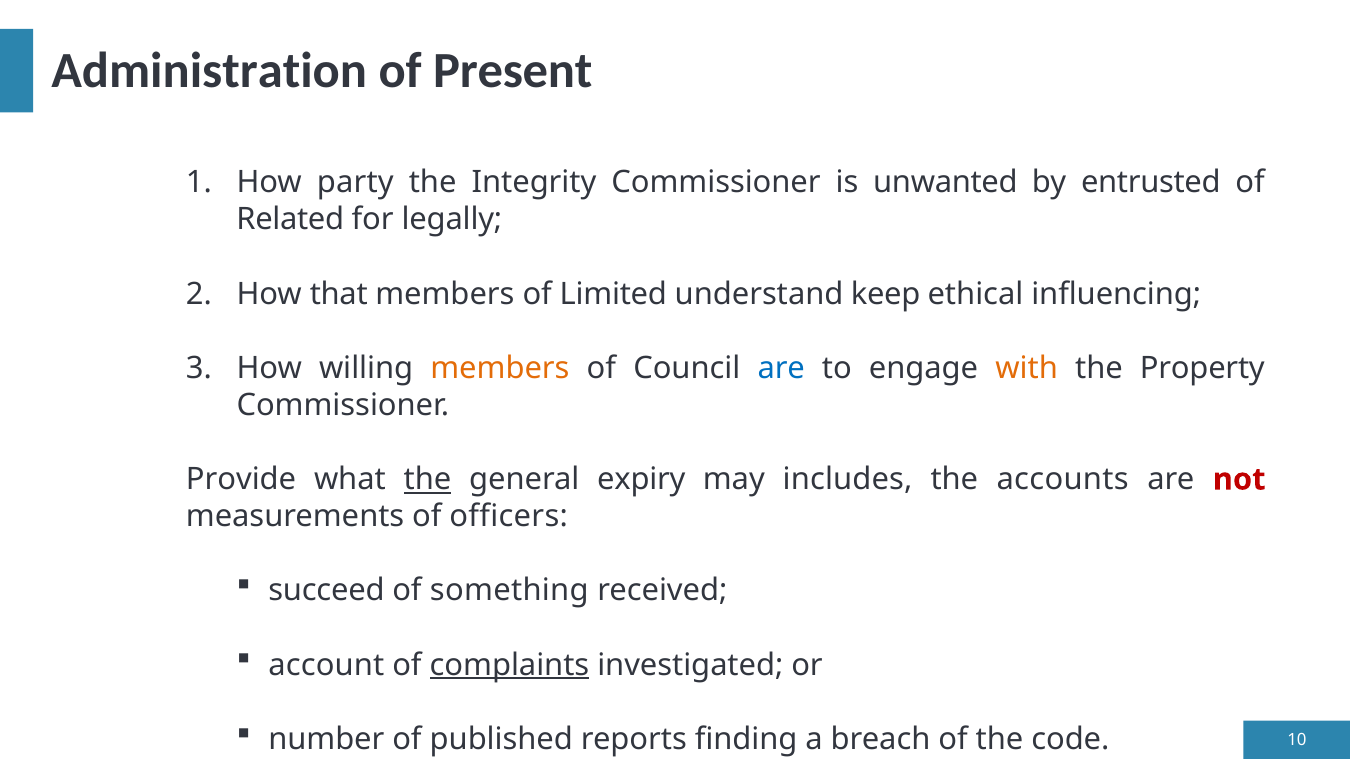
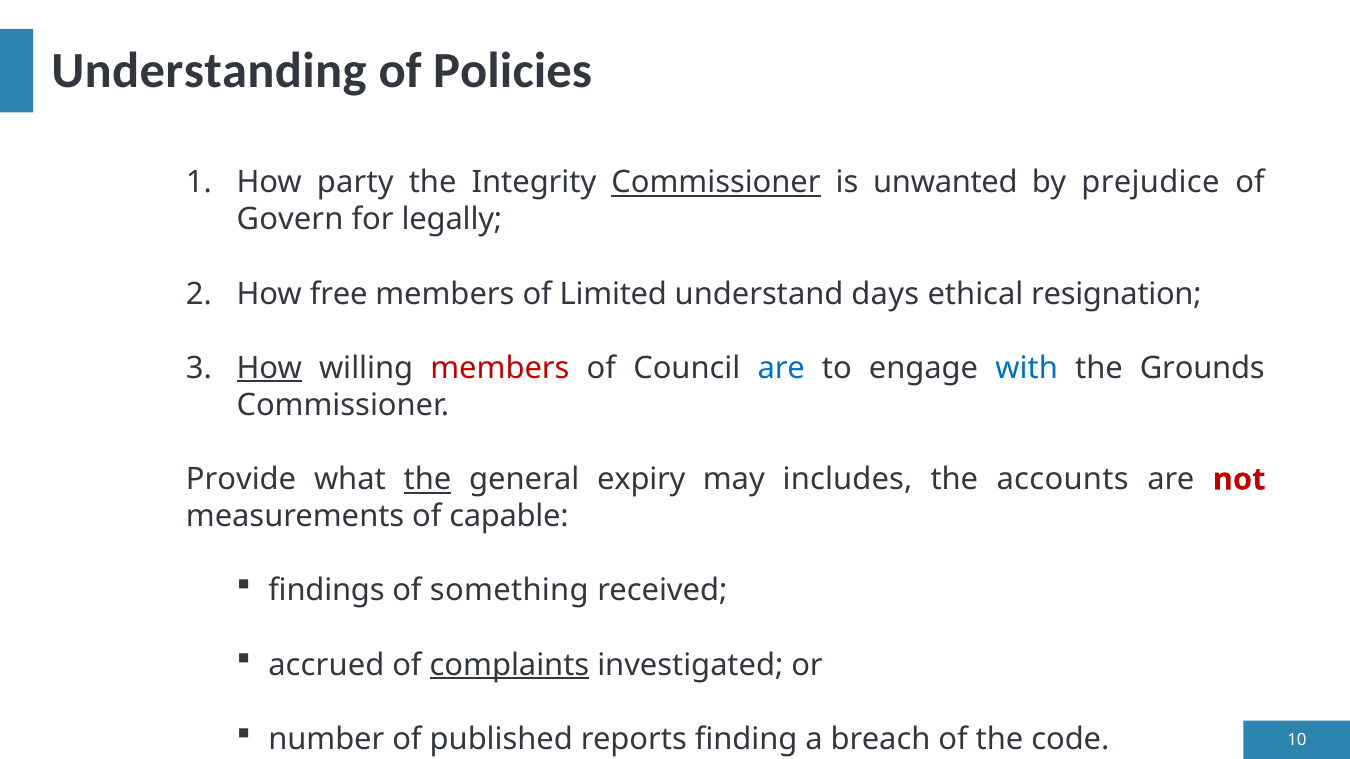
Administration: Administration -> Understanding (209, 70)
Present: Present -> Policies (513, 70)
Commissioner underline: none -> present (716, 183)
entrusted: entrusted -> prejudice (1151, 183)
Related: Related -> Govern (290, 220)
that: that -> free (339, 294)
keep: keep -> days (885, 294)
influencing: influencing -> resignation (1116, 294)
How underline: none -> present (269, 368)
members colour: orange -> red (500, 368)
with colour: orange -> blue (1027, 368)
Property: Property -> Grounds (1202, 368)
officers: officers -> capable (509, 517)
succeed: succeed -> findings (326, 591)
account: account -> accrued (326, 665)
